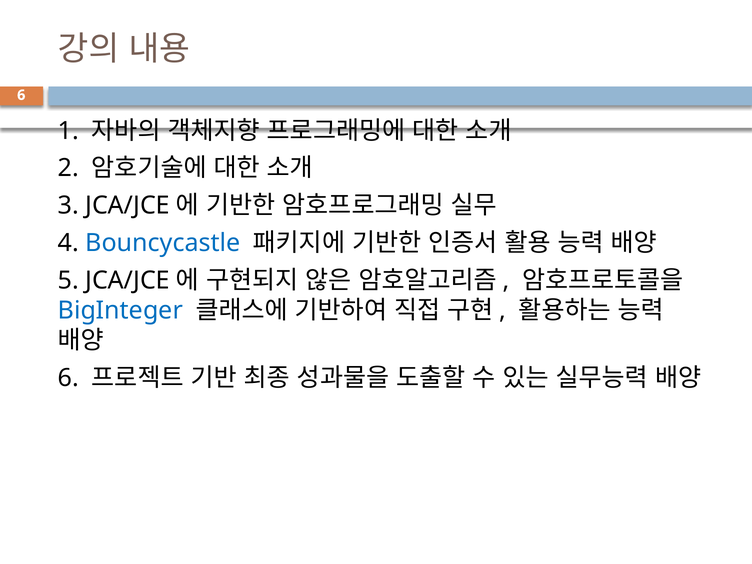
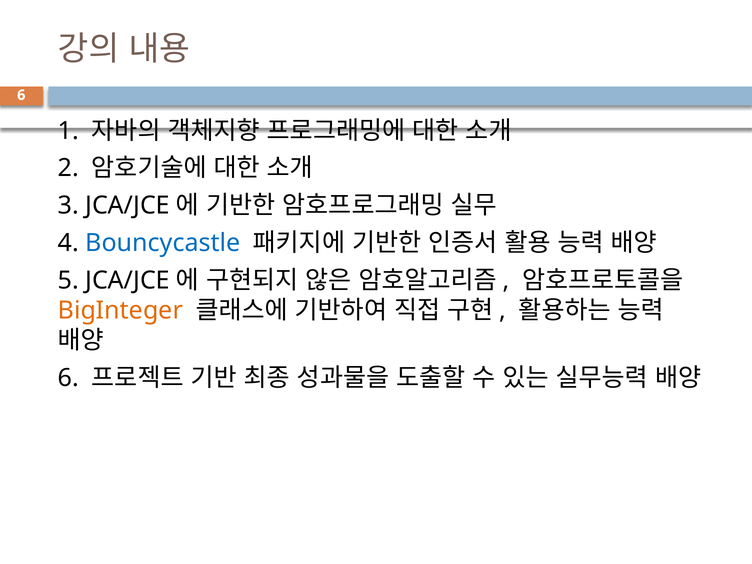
BigInteger colour: blue -> orange (120, 310)
